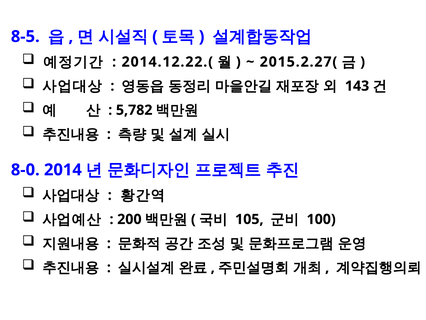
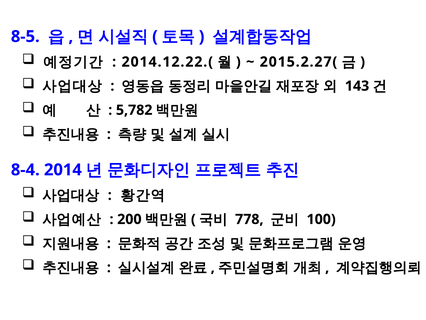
8-0: 8-0 -> 8-4 (25, 170)
105: 105 -> 778 (249, 219)
